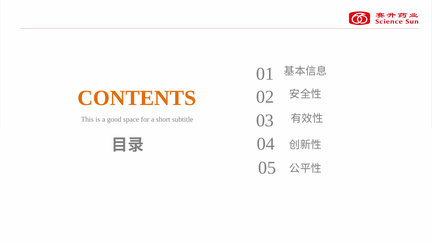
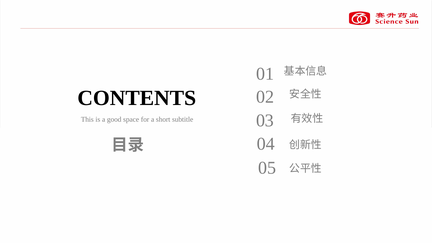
CONTENTS colour: orange -> black (137, 98)
